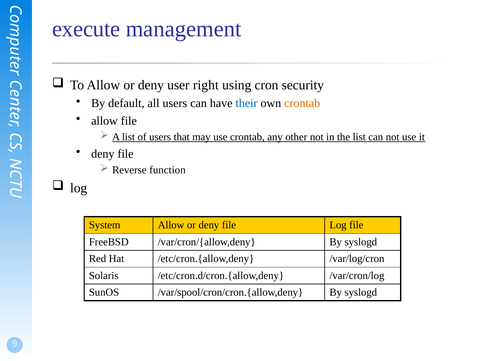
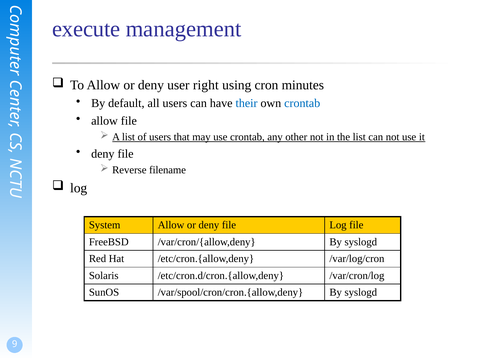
security: security -> minutes (303, 85)
crontab colour: orange -> blue (302, 103)
function: function -> filename (168, 170)
